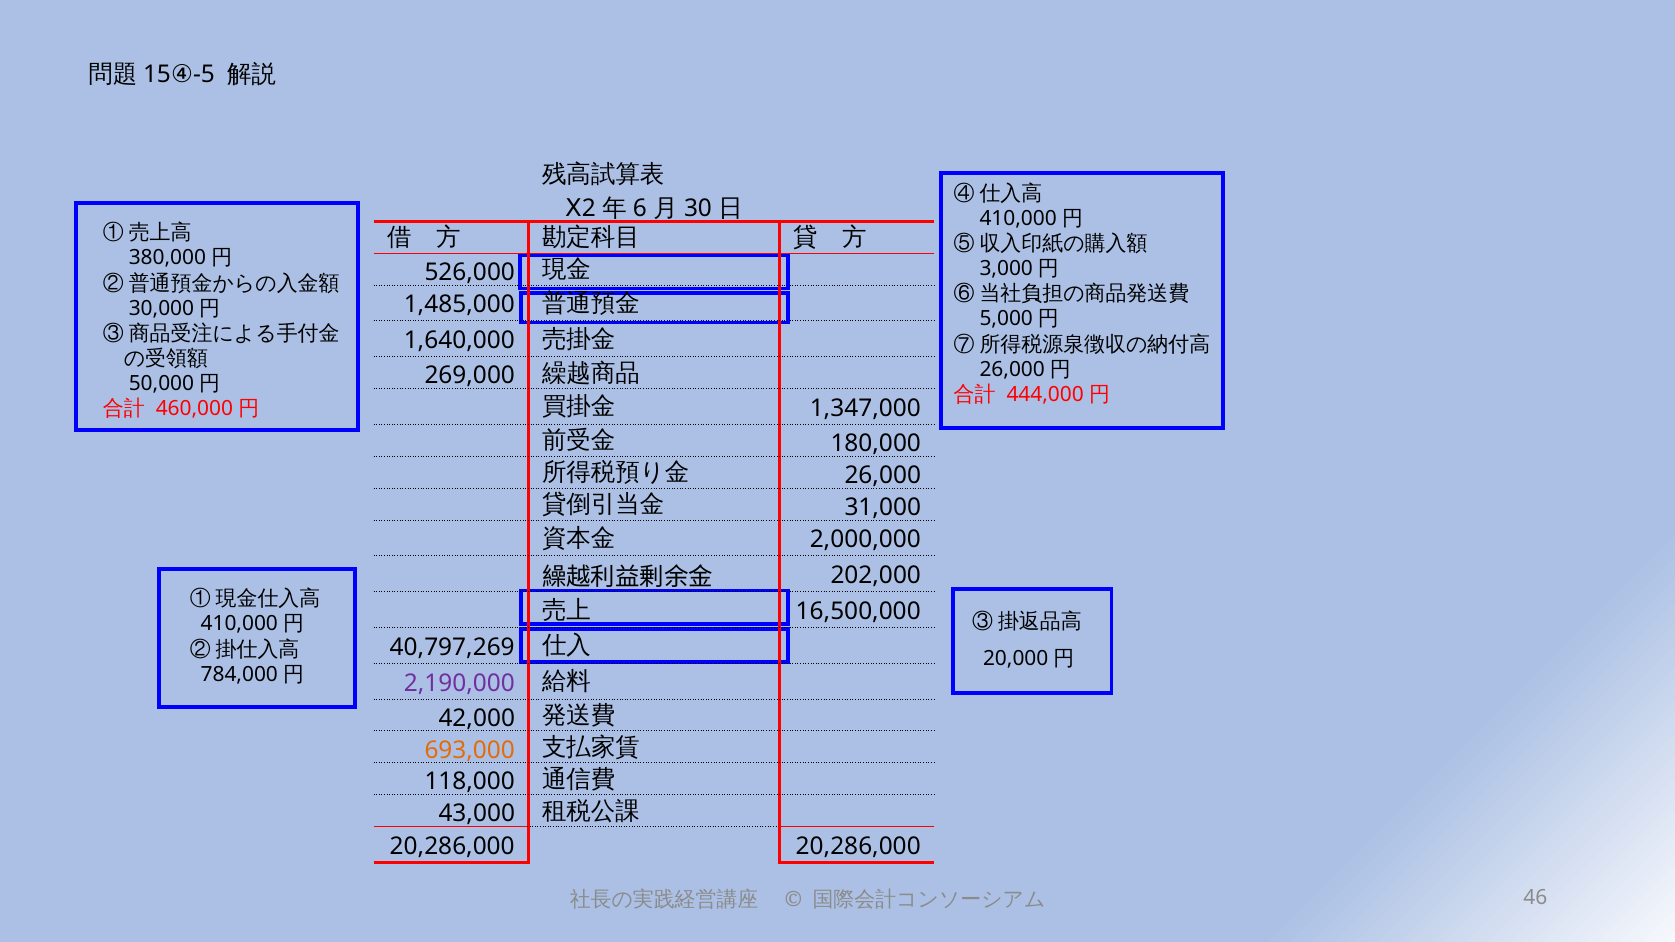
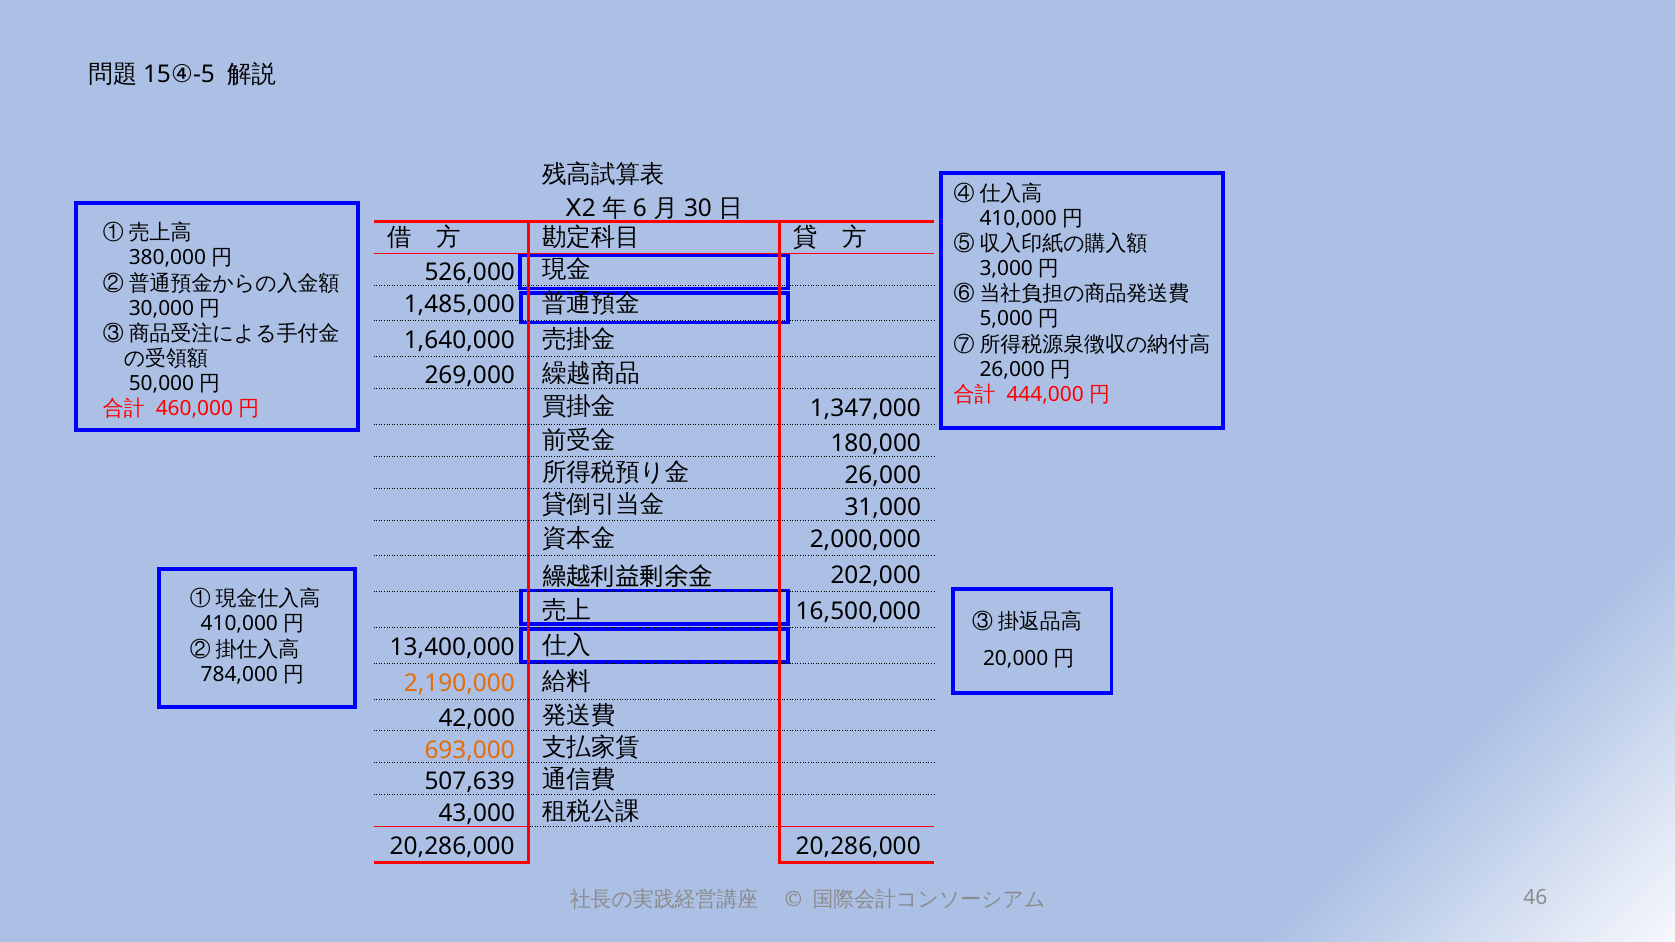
40,797,269: 40,797,269 -> 13,400,000 (452, 647)
2,190,000 colour: purple -> orange (459, 683)
118,000: 118,000 -> 507,639 (470, 782)
